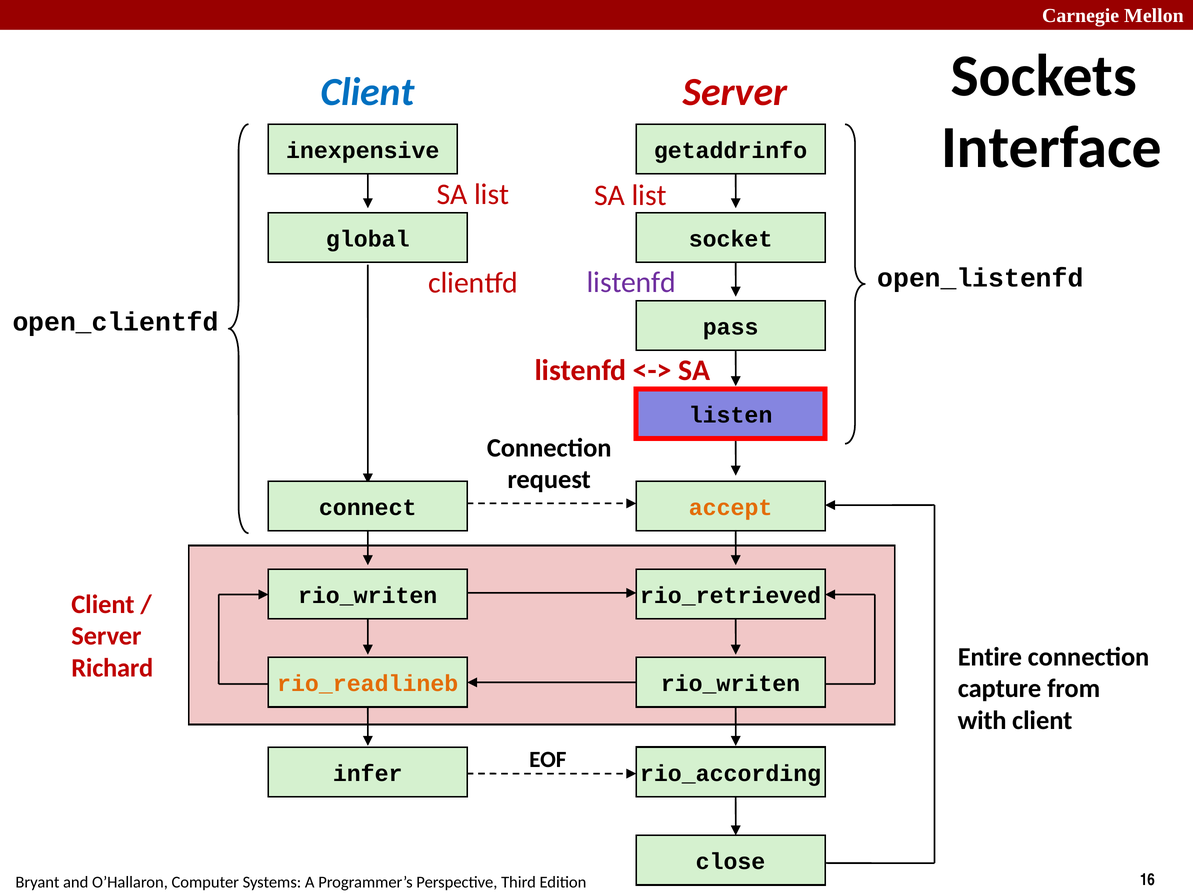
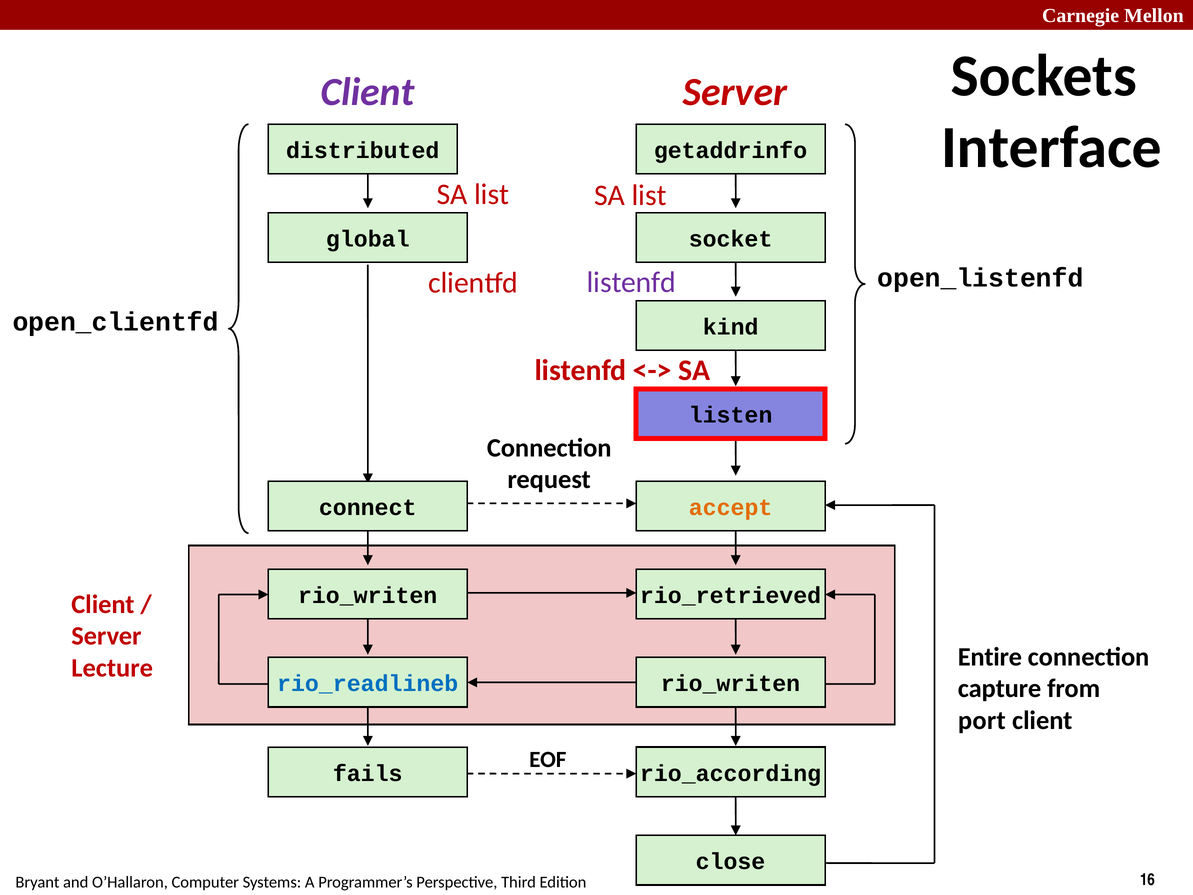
Client colour: blue -> purple (368, 92)
inexpensive: inexpensive -> distributed (363, 151)
pass: pass -> kind (731, 327)
Richard: Richard -> Lecture (112, 668)
rio_readlineb colour: orange -> blue (368, 684)
with: with -> port (982, 720)
infer: infer -> fails (368, 773)
